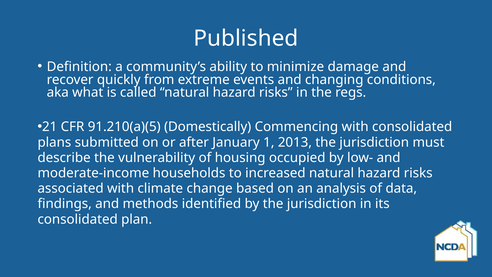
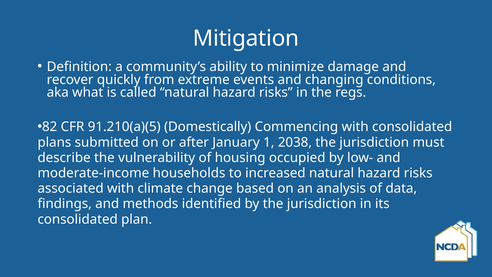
Published: Published -> Mitigation (246, 38)
21: 21 -> 82 (50, 127)
2013: 2013 -> 2038 (295, 142)
